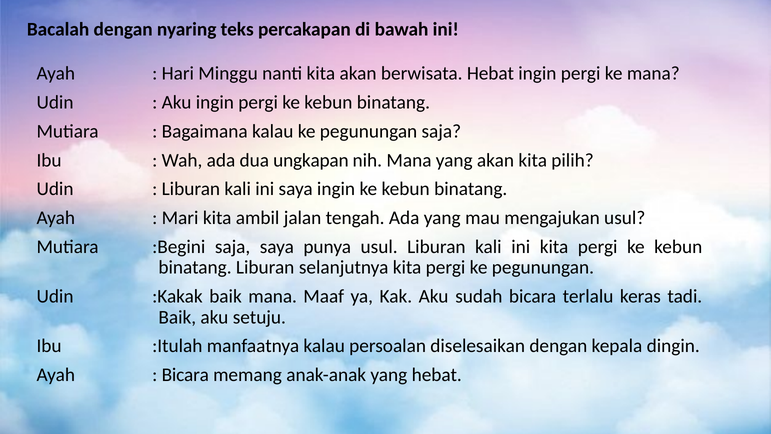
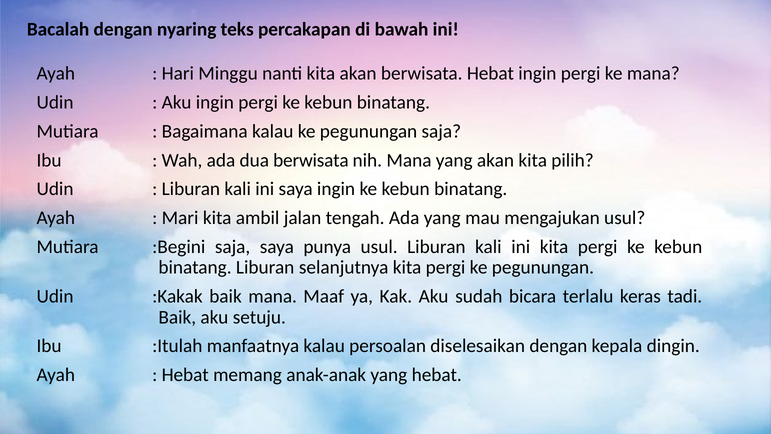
dua ungkapan: ungkapan -> berwisata (311, 160)
Bicara: Bicara -> Hebat (185, 375)
